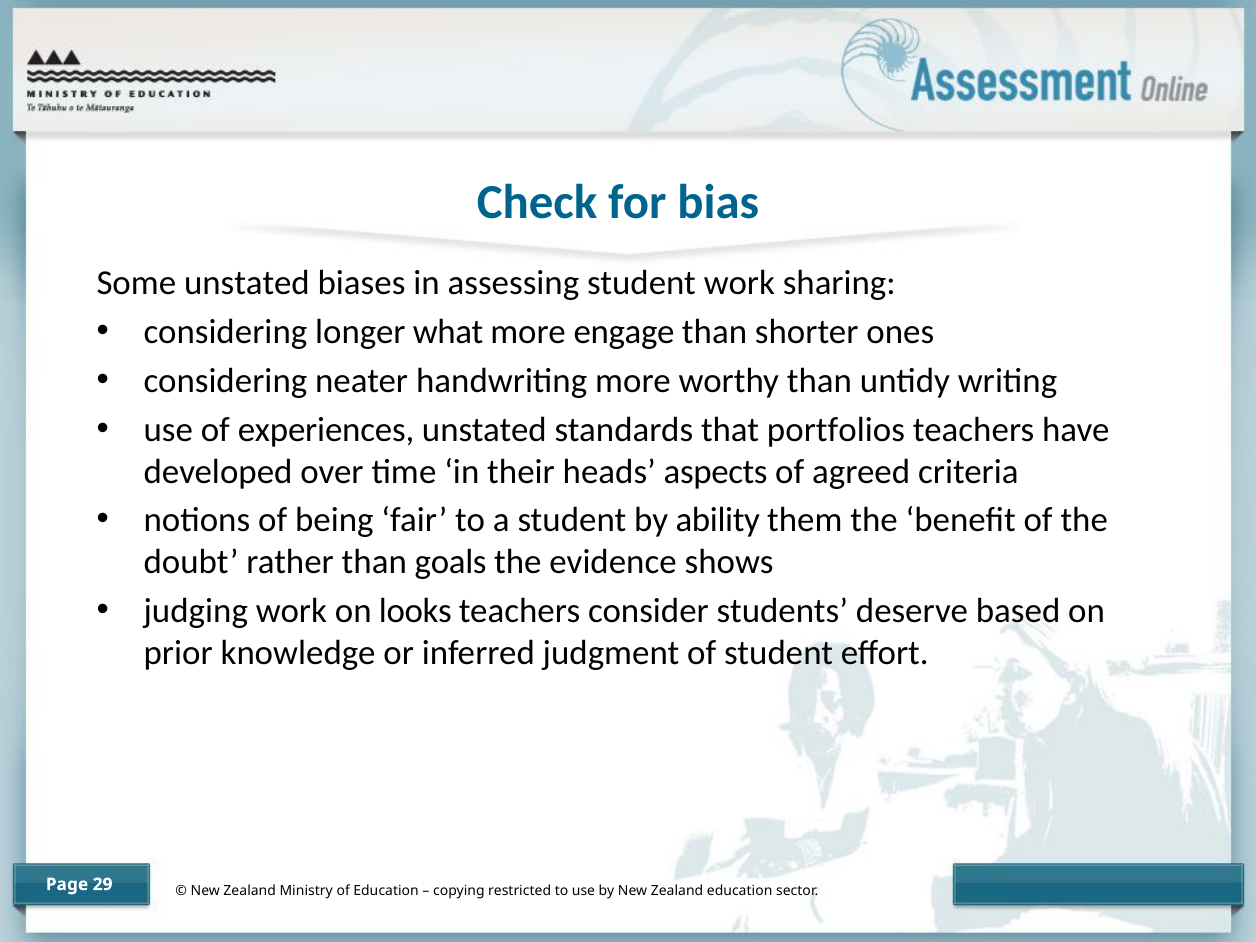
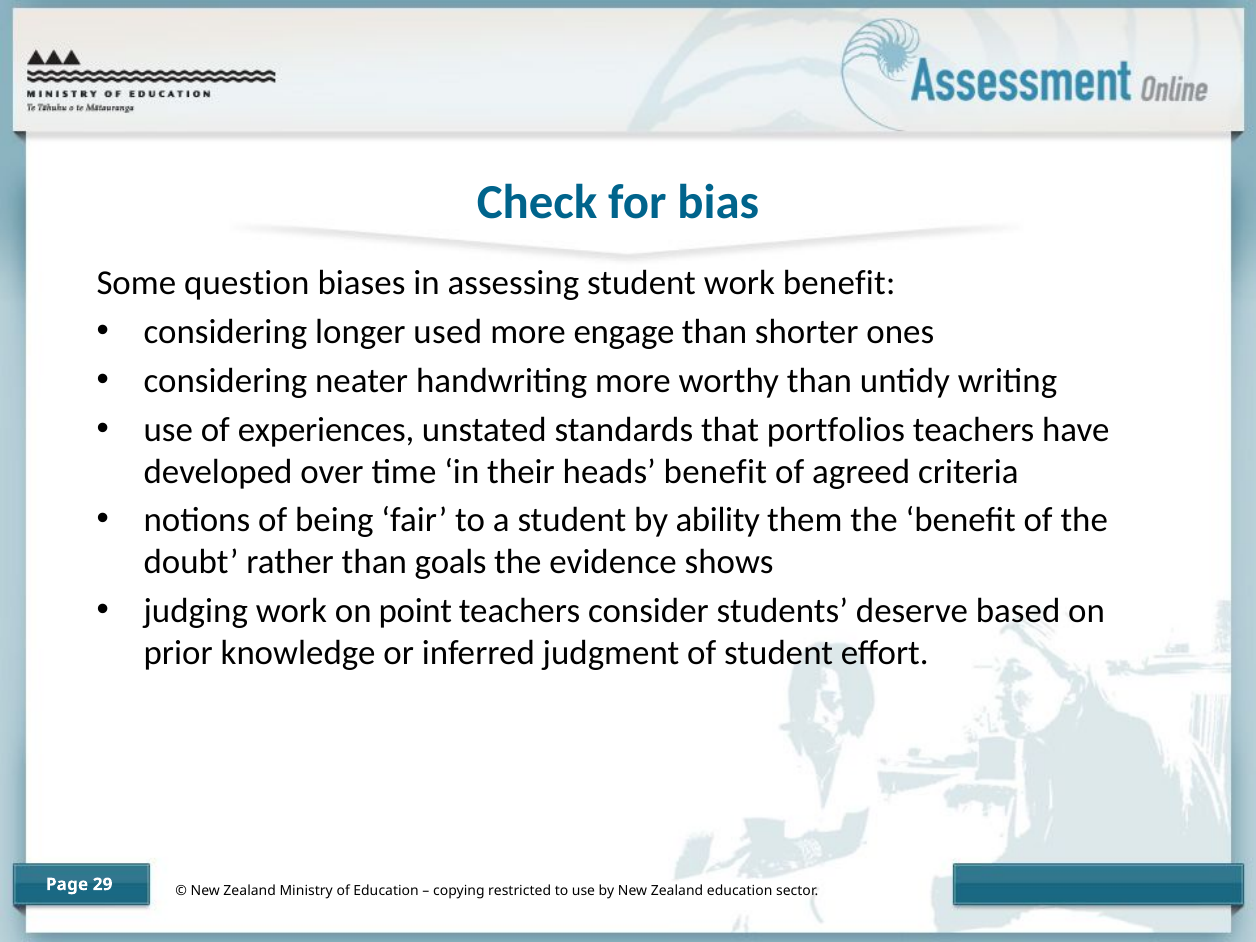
Some unstated: unstated -> question (247, 283)
work sharing: sharing -> benefit (839, 283)
what: what -> used (448, 332)
heads aspects: aspects -> benefit (715, 472)
looks: looks -> point (415, 611)
